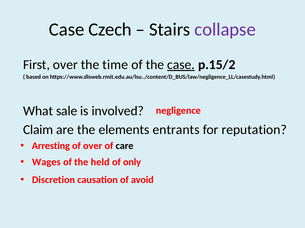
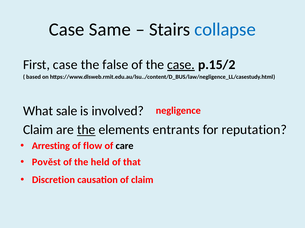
Czech: Czech -> Same (110, 30)
collapse colour: purple -> blue (225, 30)
First over: over -> case (65, 65)
time: time -> false (115, 65)
the underline: none -> present (86, 130)
of over: over -> flow (93, 146)
Wages: Wages -> Pověst (46, 163)
only: only -> that (132, 163)
of avoid: avoid -> claim (142, 180)
